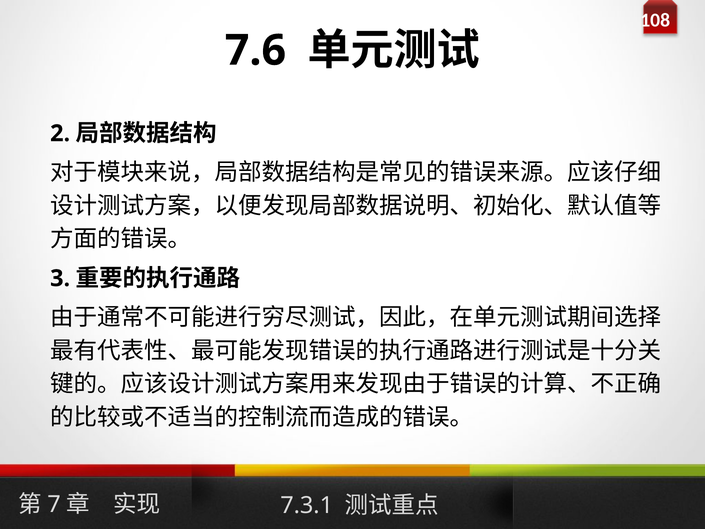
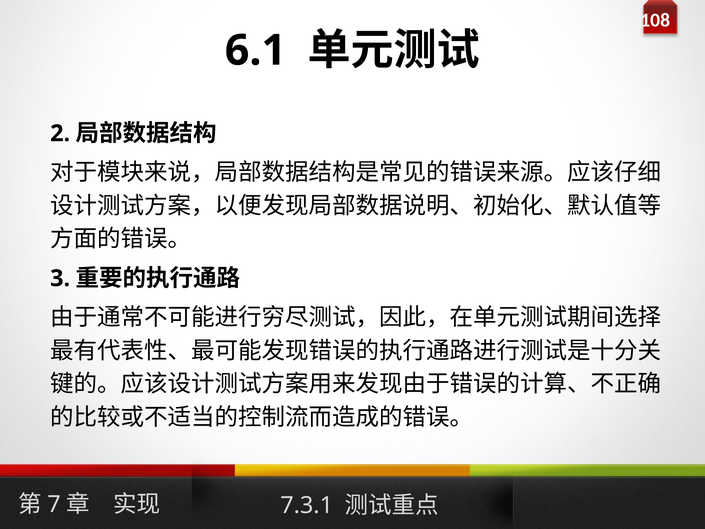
7.6: 7.6 -> 6.1 (255, 50)
